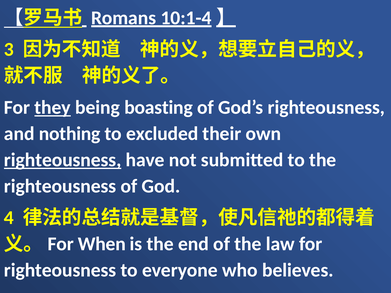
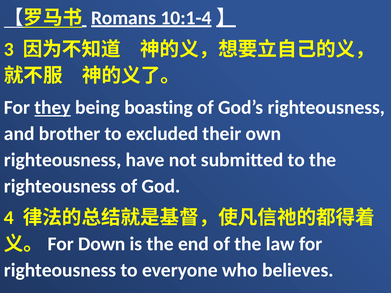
nothing: nothing -> brother (70, 134)
righteousness underline: present -> none (63, 160)
When: When -> Down (102, 244)
